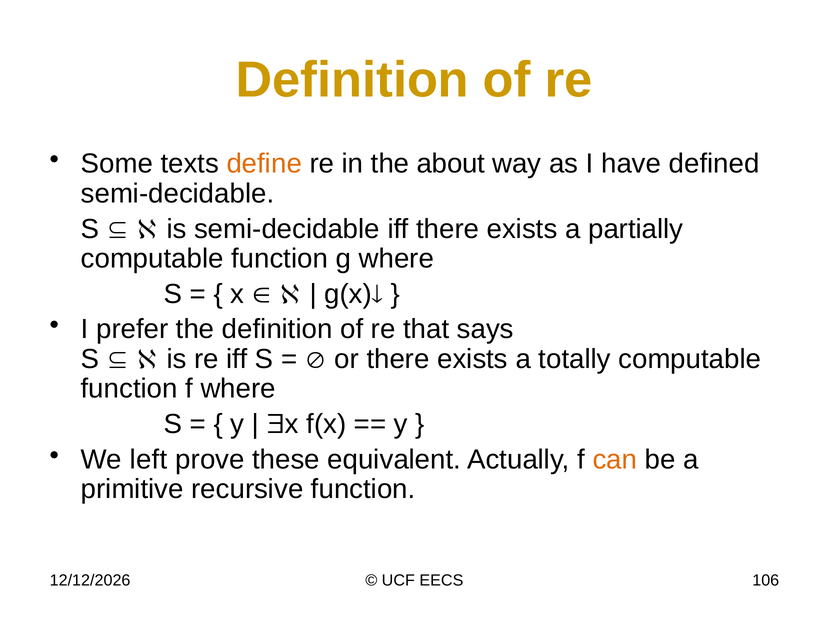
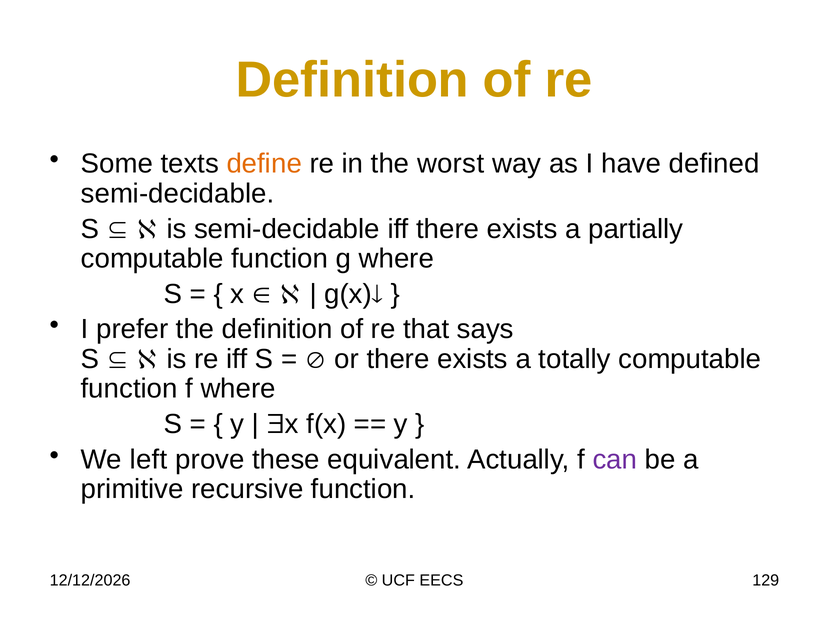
about: about -> worst (451, 164)
can colour: orange -> purple (615, 460)
106: 106 -> 129 (766, 581)
